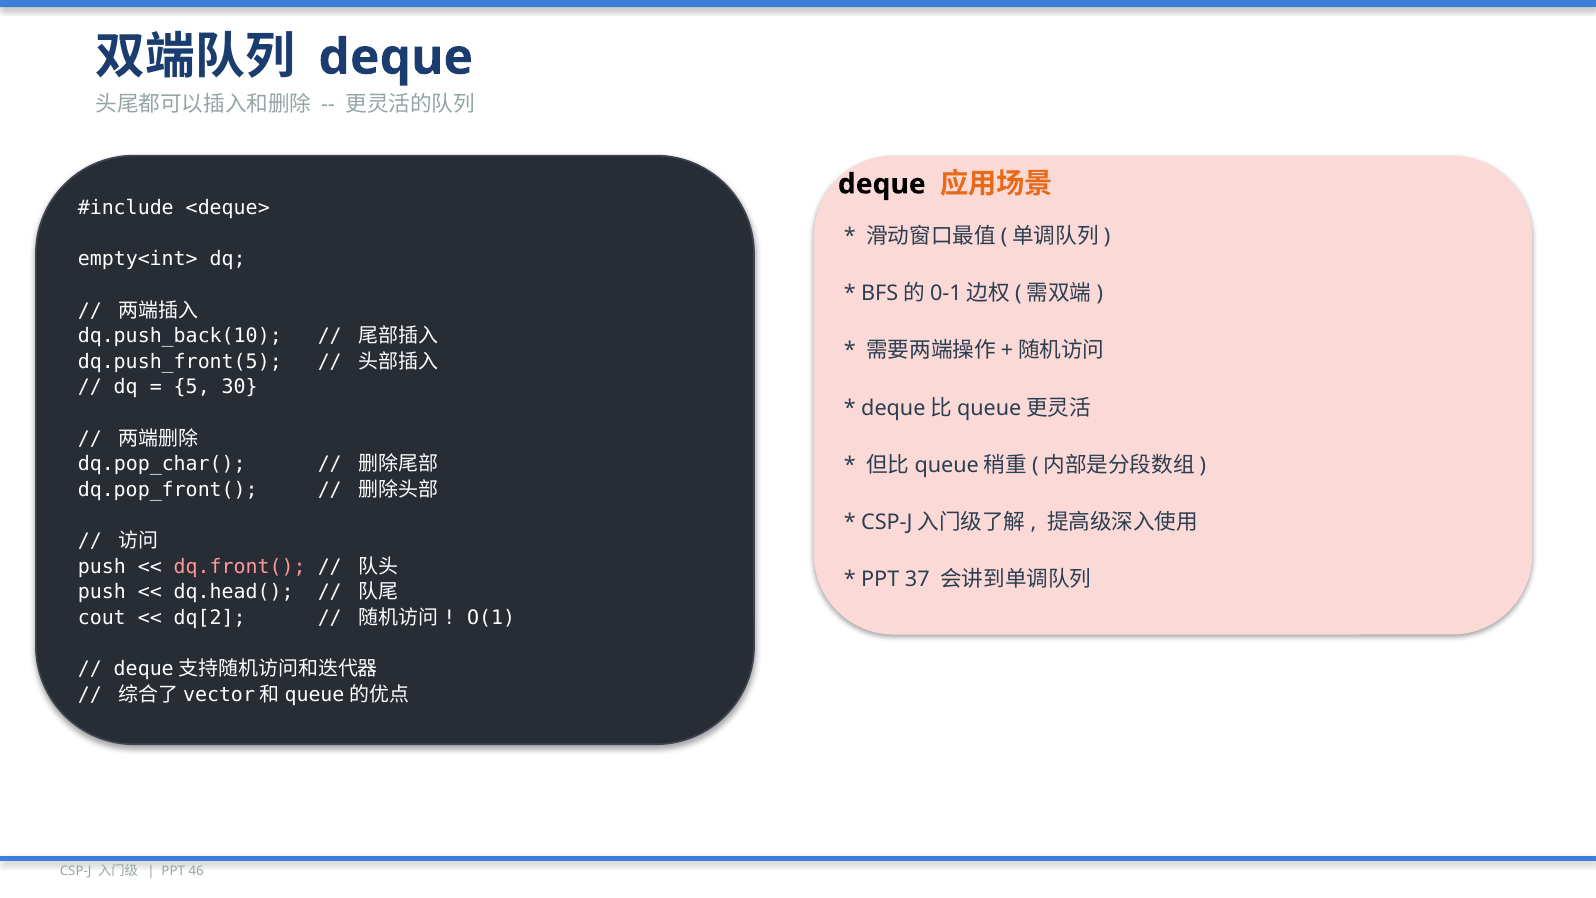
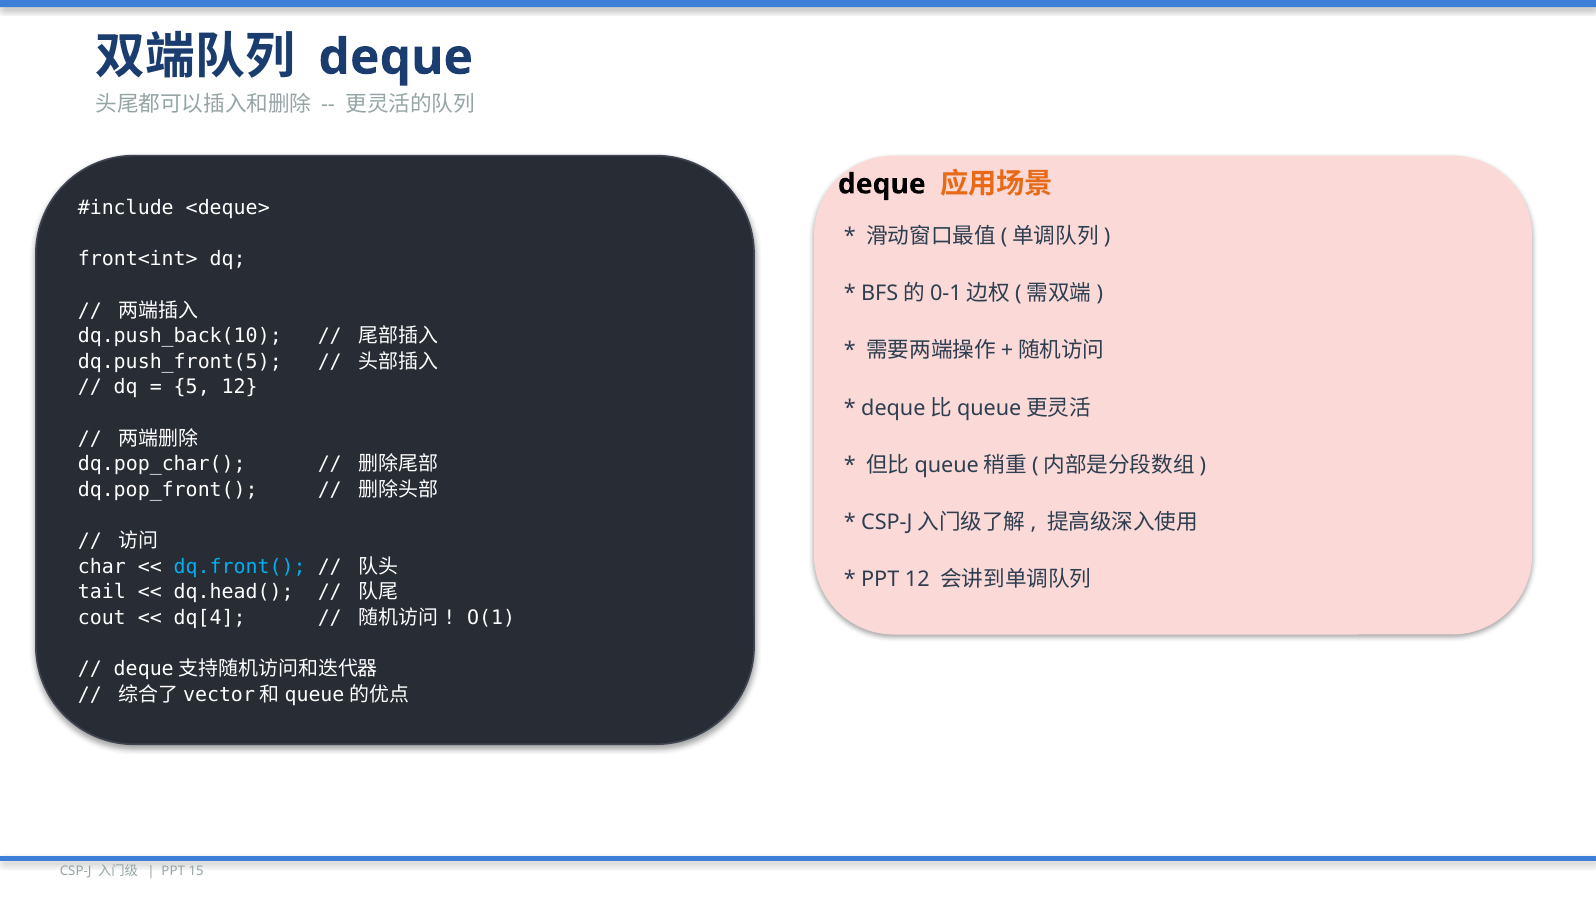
empty<int>: empty<int> -> front<int> (138, 259)
5 30: 30 -> 12 (240, 387)
push: push -> char (102, 566)
dq.front( colour: pink -> light blue (240, 566)
PPT 37: 37 -> 12 (917, 580)
push: push -> tail (102, 592)
dq[2: dq[2 -> dq[4 (210, 618)
46: 46 -> 15 (196, 871)
